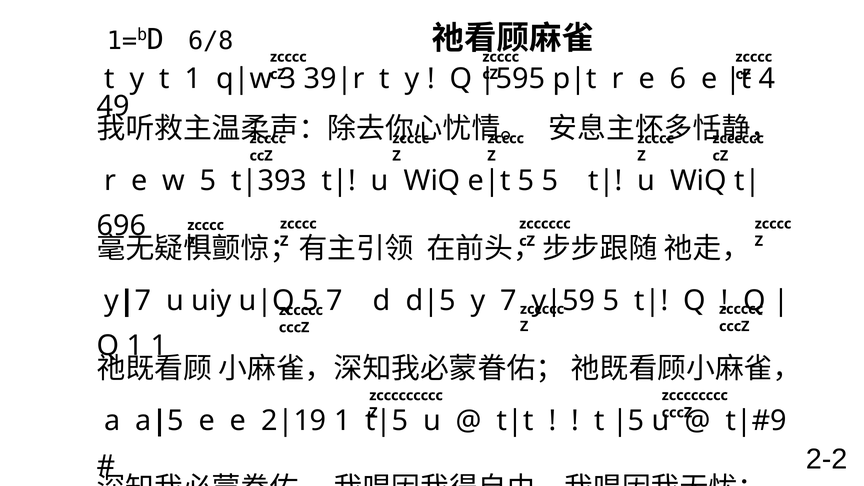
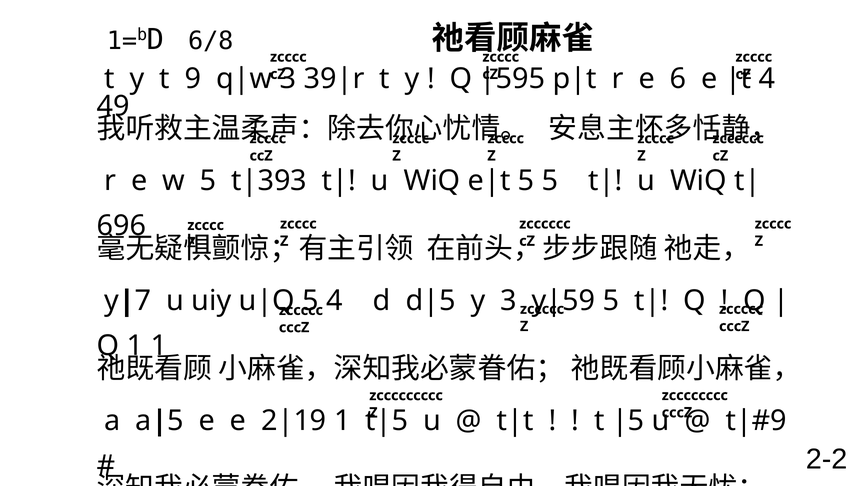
t 1: 1 -> 9 (193, 79)
7: 7 -> 4 (335, 301)
y 7: 7 -> 3 (509, 301)
